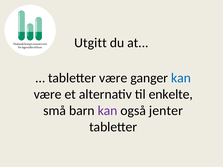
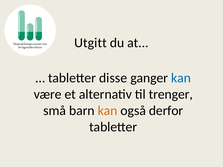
tabletter være: være -> disse (113, 78)
enkelte: enkelte -> trenger (171, 94)
kan colour: purple -> orange (108, 111)
jenter: jenter -> derfor (166, 111)
